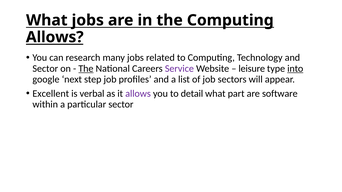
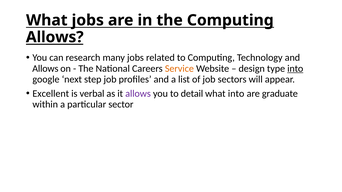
Sector: Sector -> Allows (45, 69)
The underline: present -> none (86, 69)
Service colour: purple -> orange (179, 69)
leisure: leisure -> design (252, 69)
what part: part -> into (236, 94)
software: software -> graduate (280, 94)
